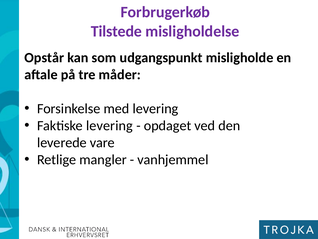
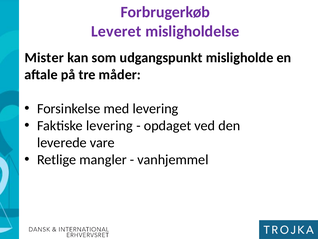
Tilstede: Tilstede -> Leveret (116, 31)
Opstår: Opstår -> Mister (44, 58)
